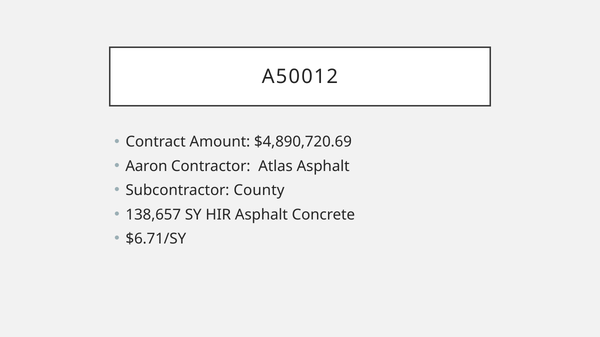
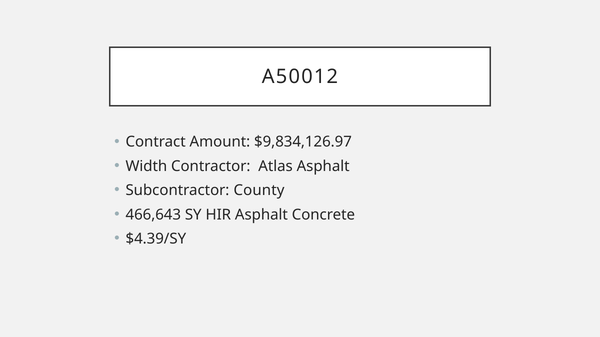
$4,890,720.69: $4,890,720.69 -> $9,834,126.97 (303, 142)
Aaron: Aaron -> Width (146, 166)
138,657: 138,657 -> 466,643 (153, 215)
$6.71/SY: $6.71/SY -> $4.39/SY (156, 239)
